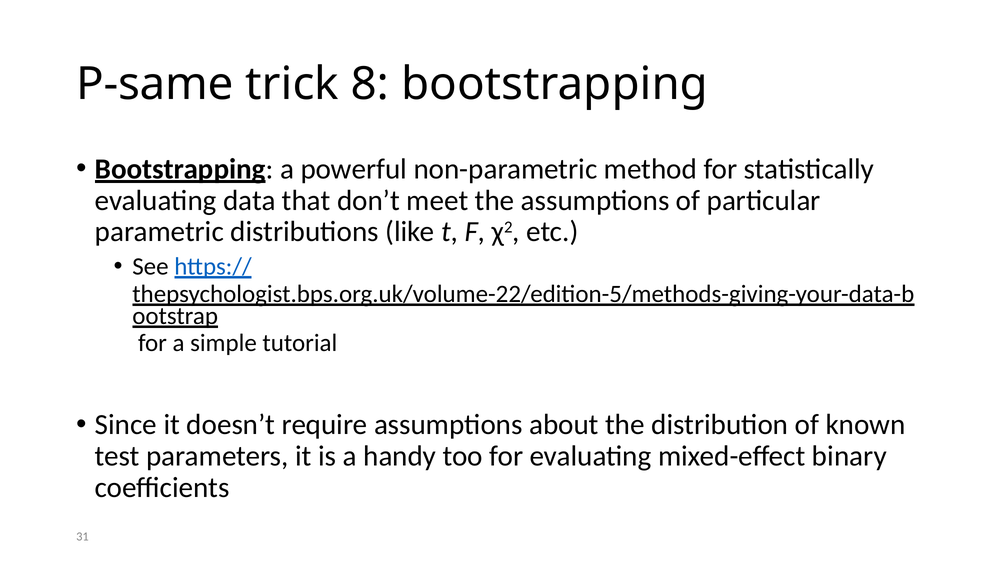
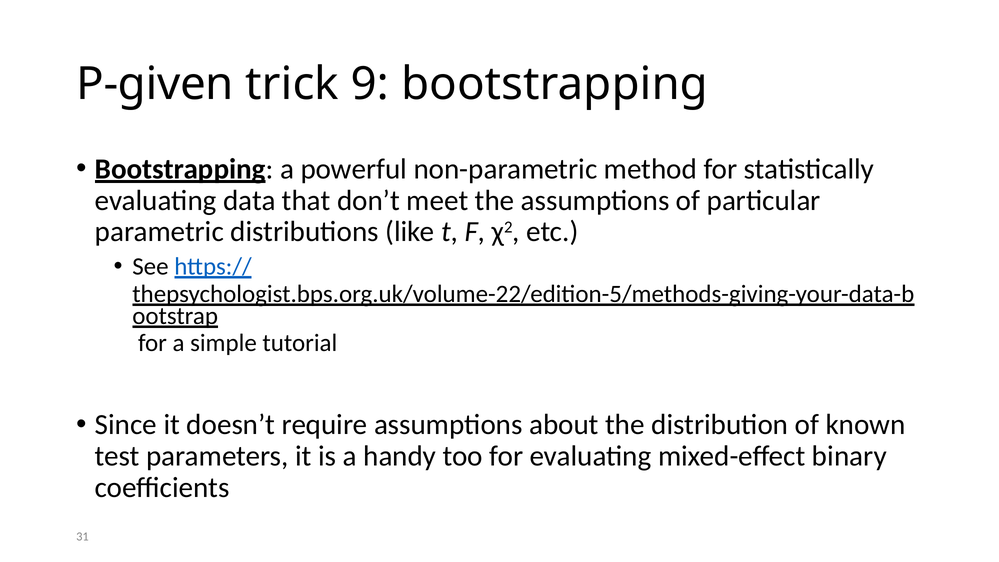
P-same: P-same -> P-given (155, 84)
8: 8 -> 9 (370, 84)
